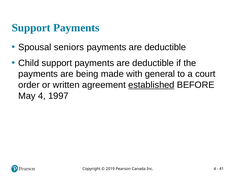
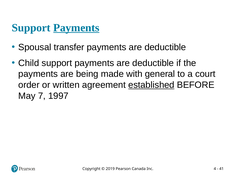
Payments underline: none -> present (76, 28)
seniors: seniors -> transfer (69, 47)
May 4: 4 -> 7 (42, 96)
